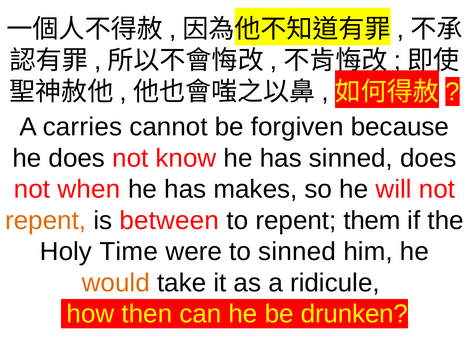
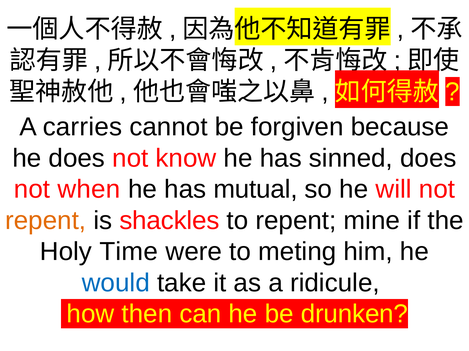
makes: makes -> mutual (256, 190)
between: between -> shackles (169, 221)
them: them -> mine (372, 221)
to sinned: sinned -> meting (297, 252)
would colour: orange -> blue (116, 283)
